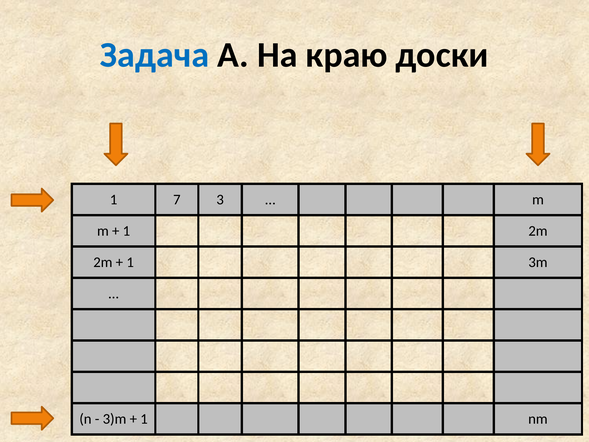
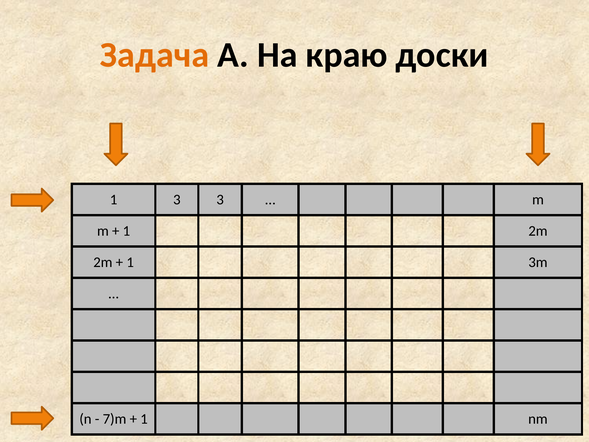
Задача colour: blue -> orange (155, 55)
1 7: 7 -> 3 (177, 200)
3)m: 3)m -> 7)m (115, 419)
